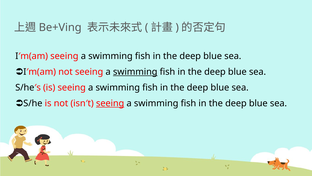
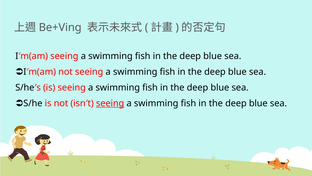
swimming underline: present -> none (135, 72)
